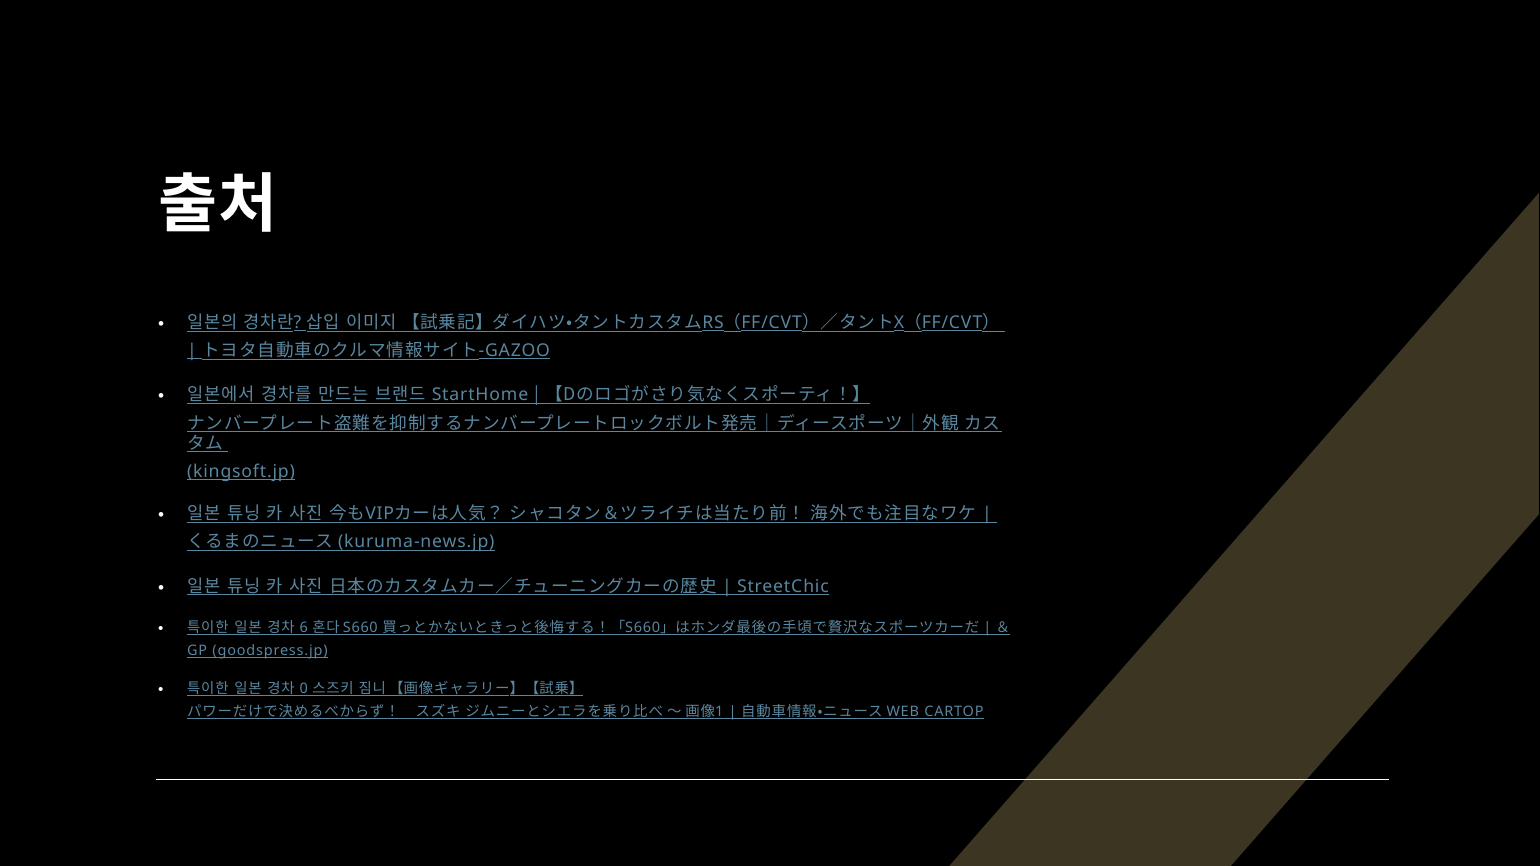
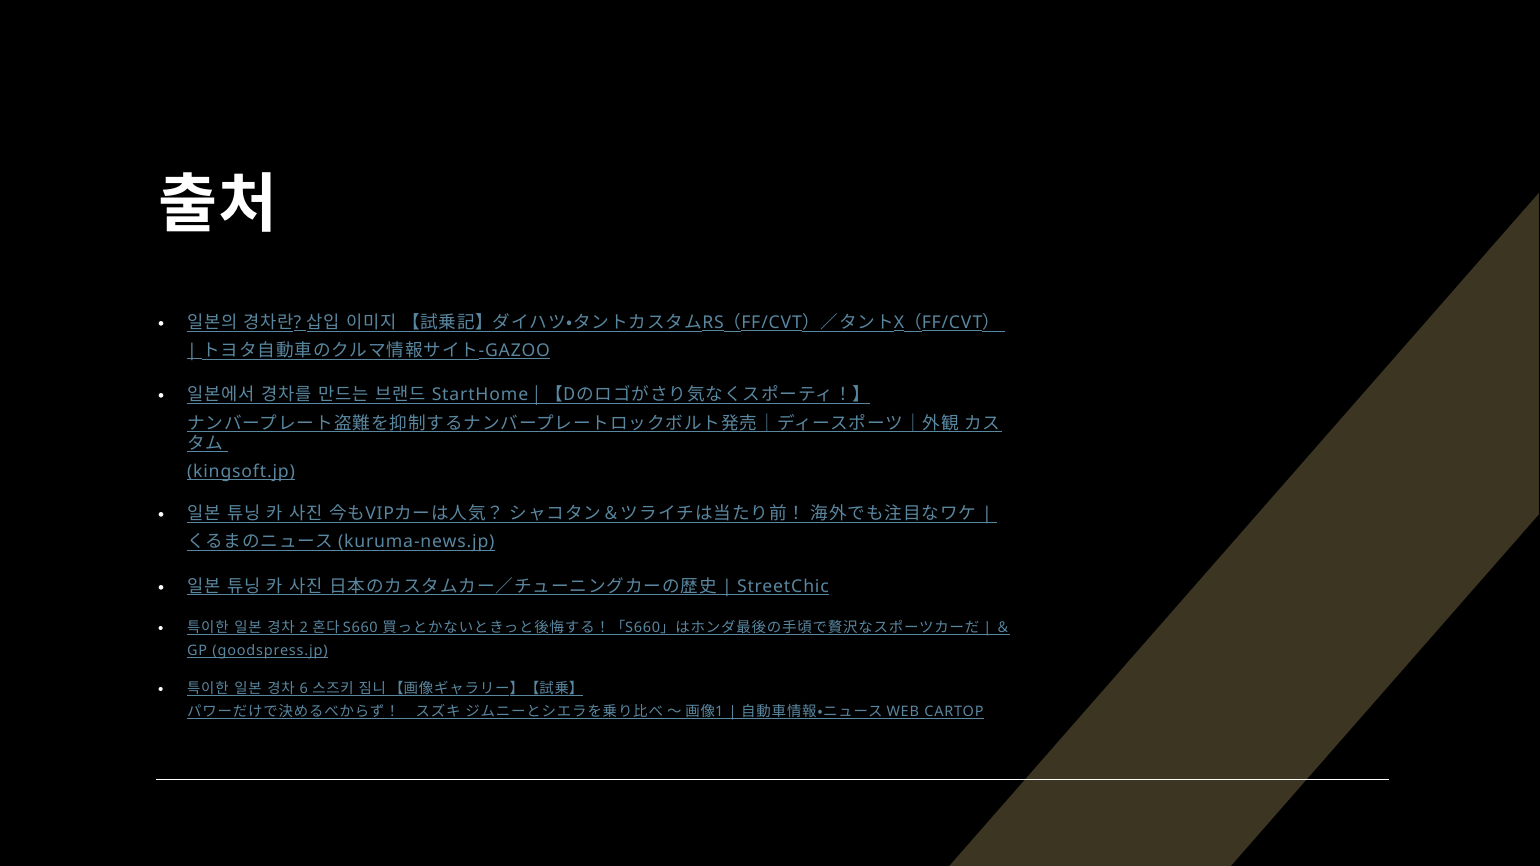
6: 6 -> 2 (304, 628)
0: 0 -> 6 (304, 689)
